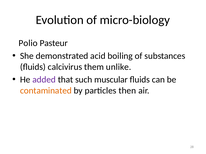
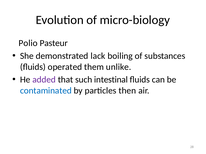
acid: acid -> lack (98, 56)
calcivirus: calcivirus -> operated (65, 67)
muscular: muscular -> intestinal (111, 80)
contaminated colour: orange -> blue (46, 91)
